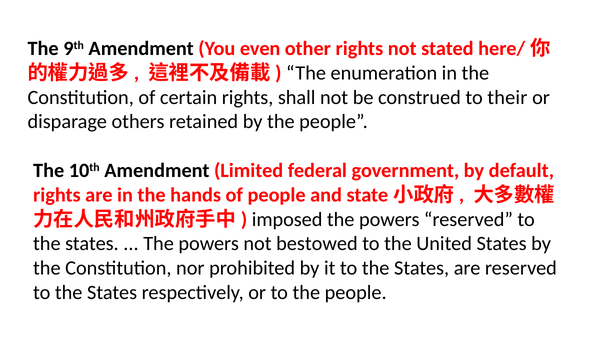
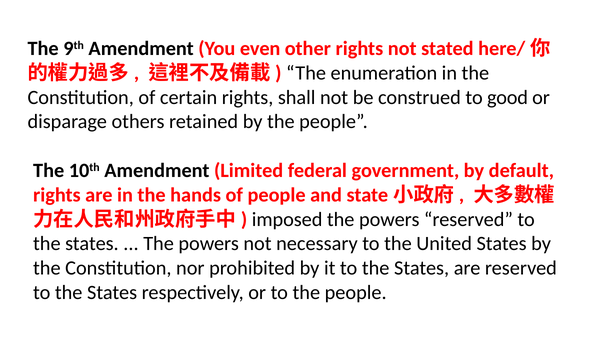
their: their -> good (508, 98)
bestowed: bestowed -> necessary (317, 244)
